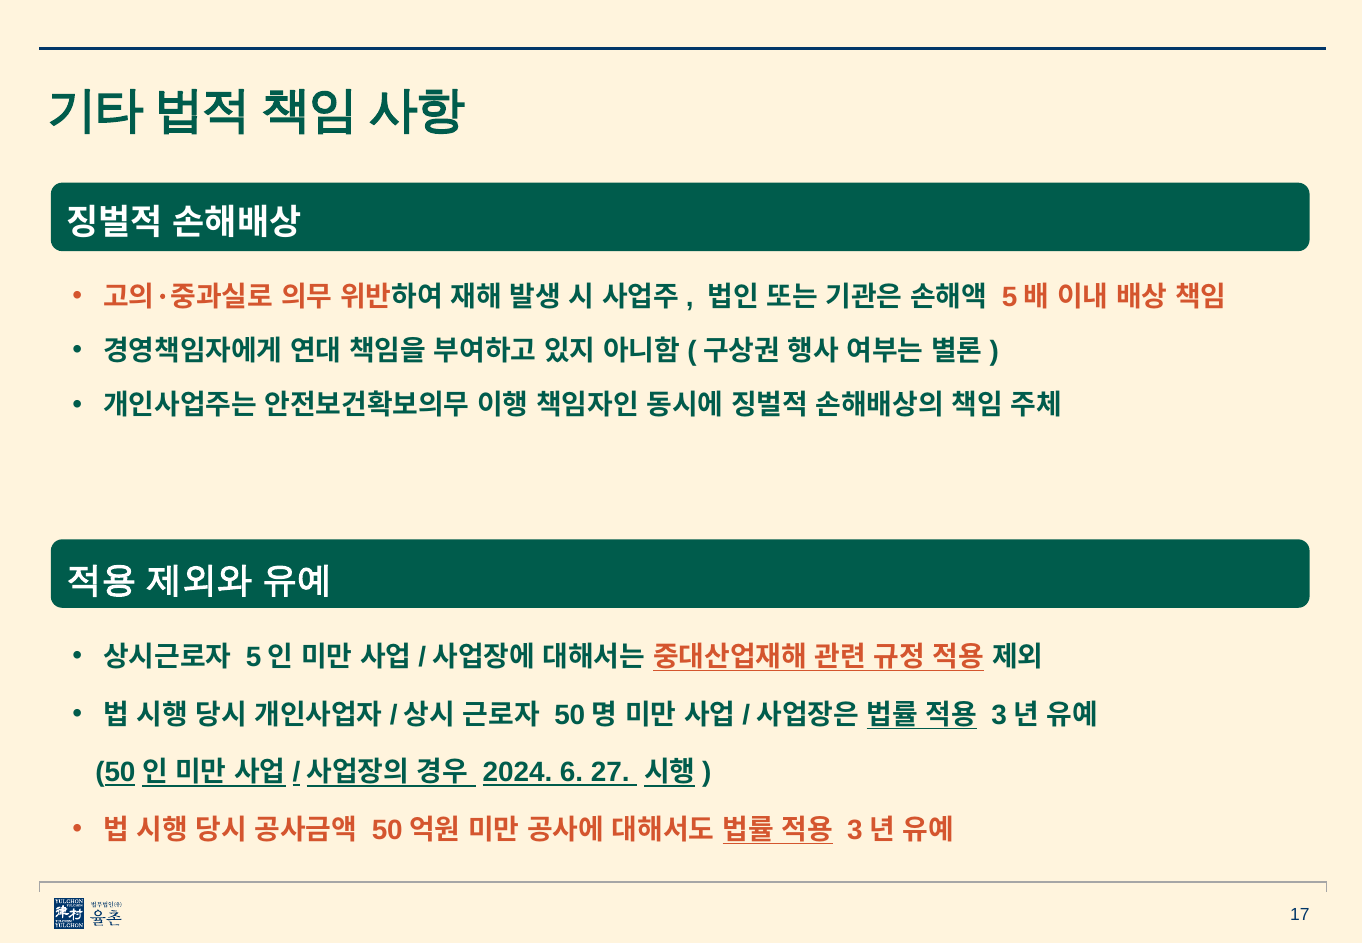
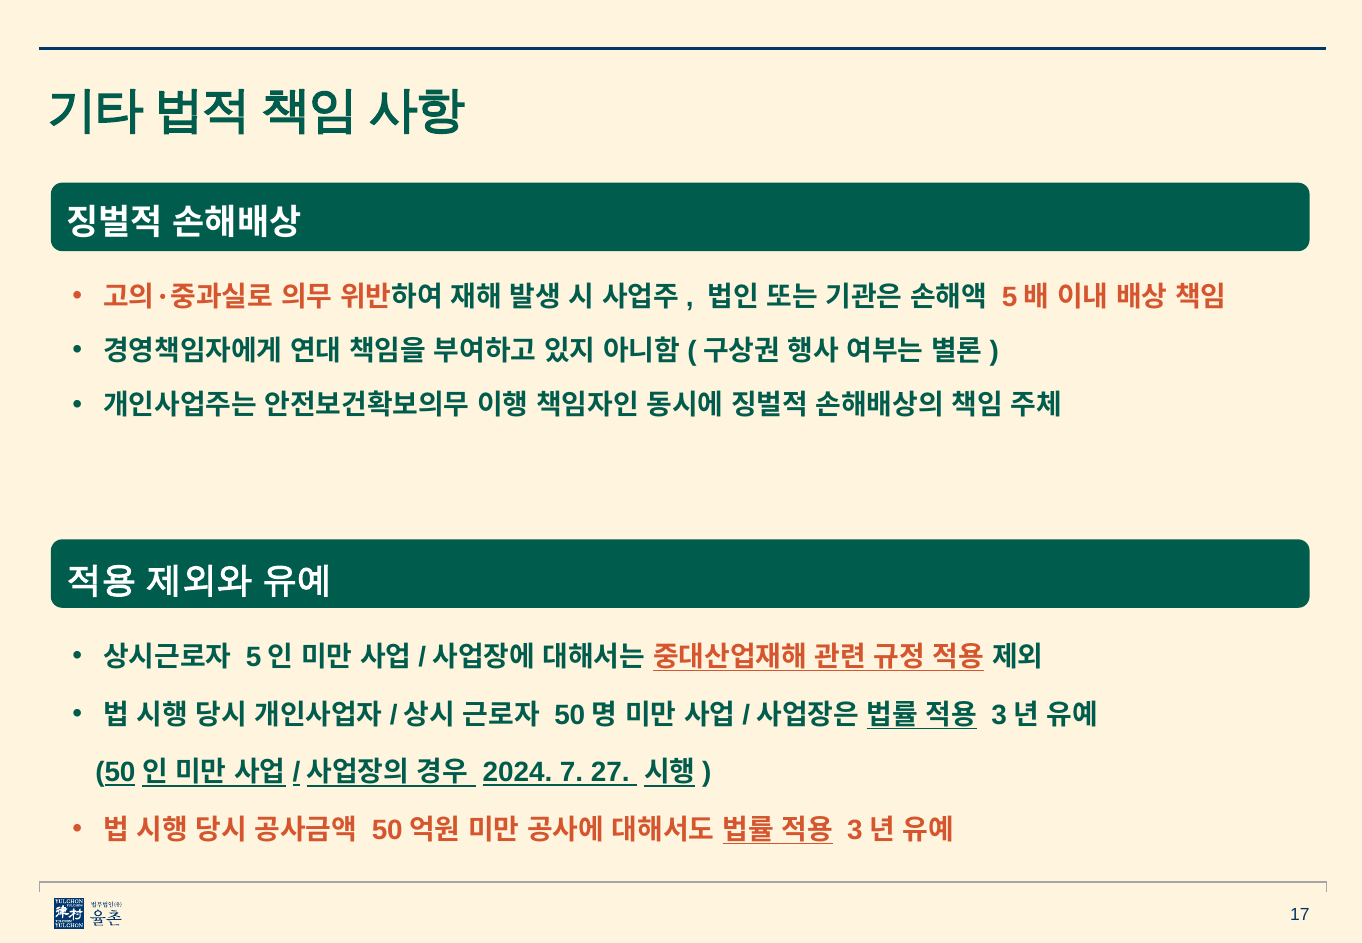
6: 6 -> 7 (572, 773)
